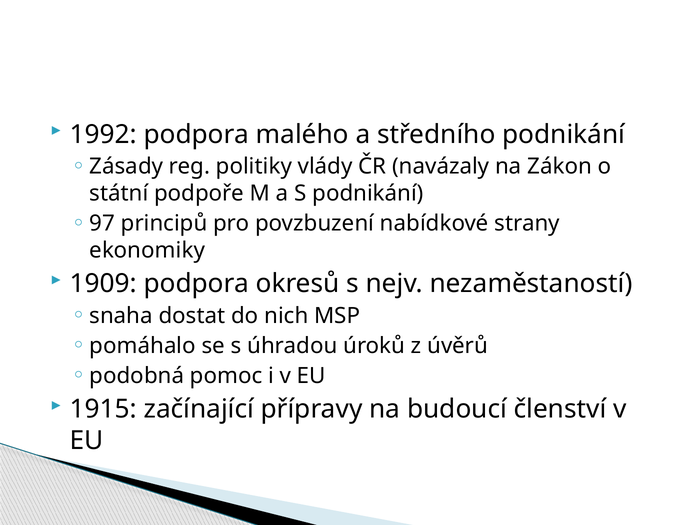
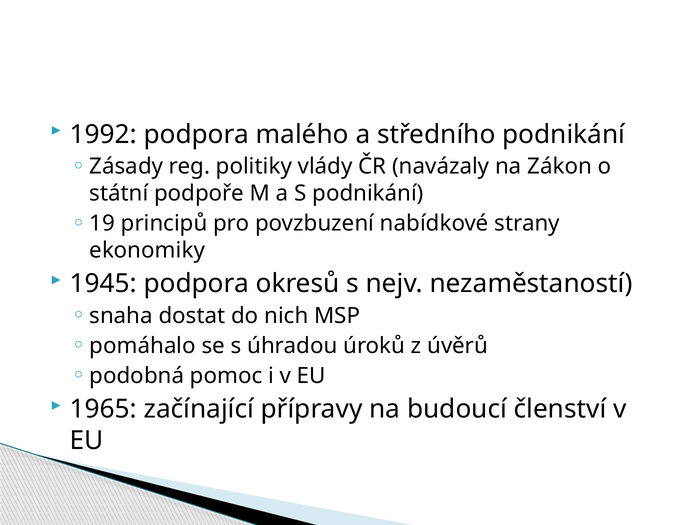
97: 97 -> 19 (102, 223)
1909: 1909 -> 1945 (103, 284)
1915: 1915 -> 1965 (103, 409)
